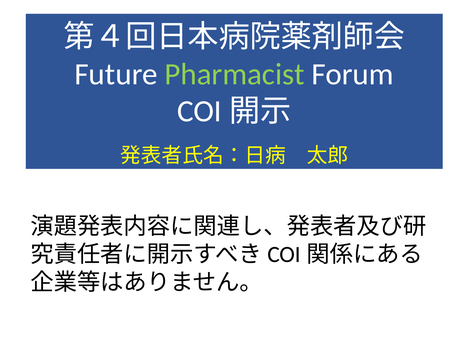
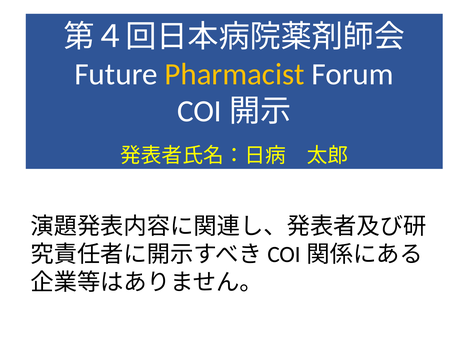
Pharmacist colour: light green -> yellow (235, 74)
